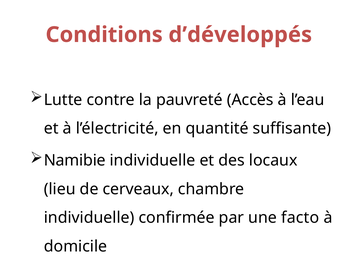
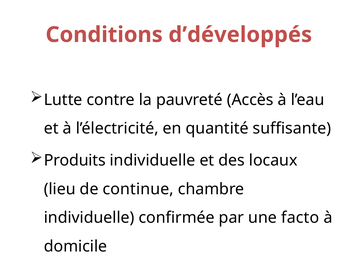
Namibie: Namibie -> Produits (75, 160)
cerveaux: cerveaux -> continue (138, 189)
